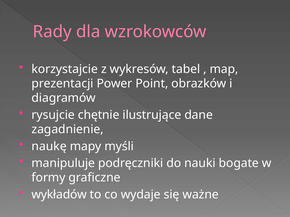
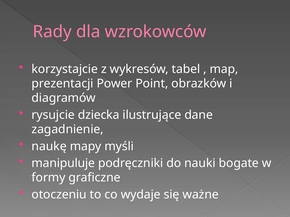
chętnie: chętnie -> dziecka (99, 115)
wykładów: wykładów -> otoczeniu (59, 195)
